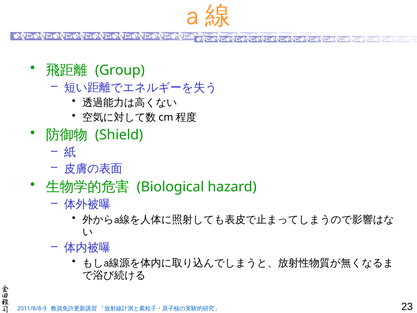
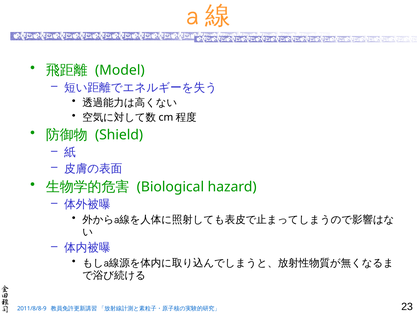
Group: Group -> Model (120, 70)
